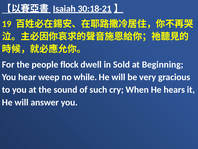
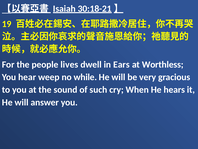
flock: flock -> lives (69, 64)
Sold: Sold -> Ears (121, 64)
Beginning: Beginning -> Worthless (163, 64)
